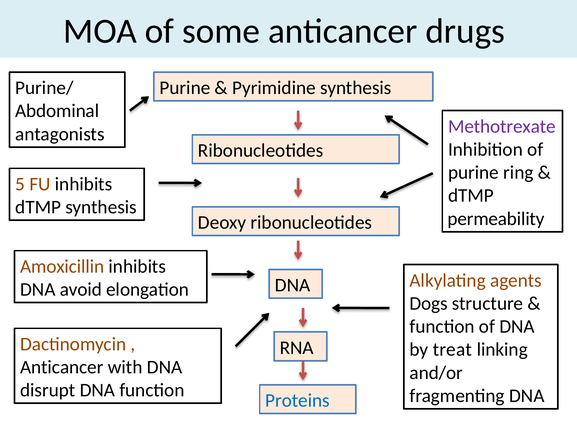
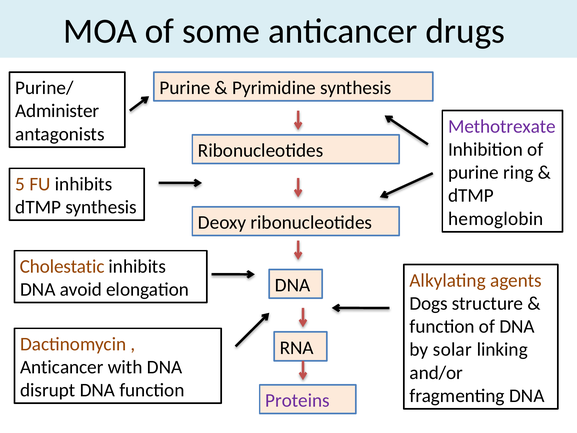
Abdominal: Abdominal -> Administer (57, 111)
permeability: permeability -> hemoglobin (496, 219)
Amoxicillin: Amoxicillin -> Cholestatic (62, 266)
treat: treat -> solar (452, 349)
Proteins colour: blue -> purple (297, 400)
